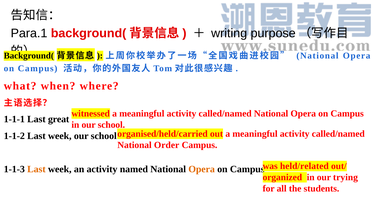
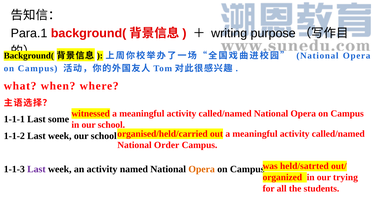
great: great -> some (59, 119)
held/related: held/related -> held/satrted (304, 166)
Last colour: orange -> purple (36, 170)
